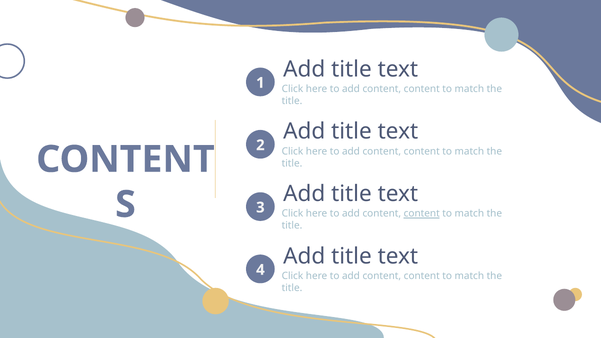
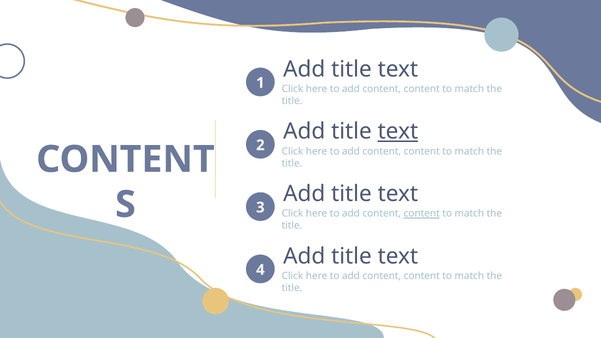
text underline: none -> present (398, 132)
